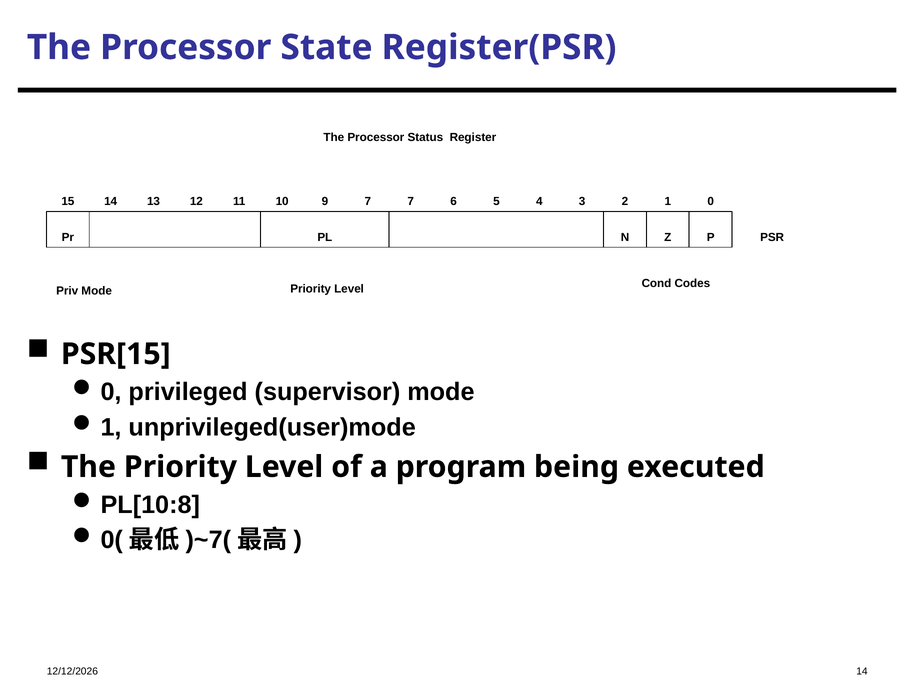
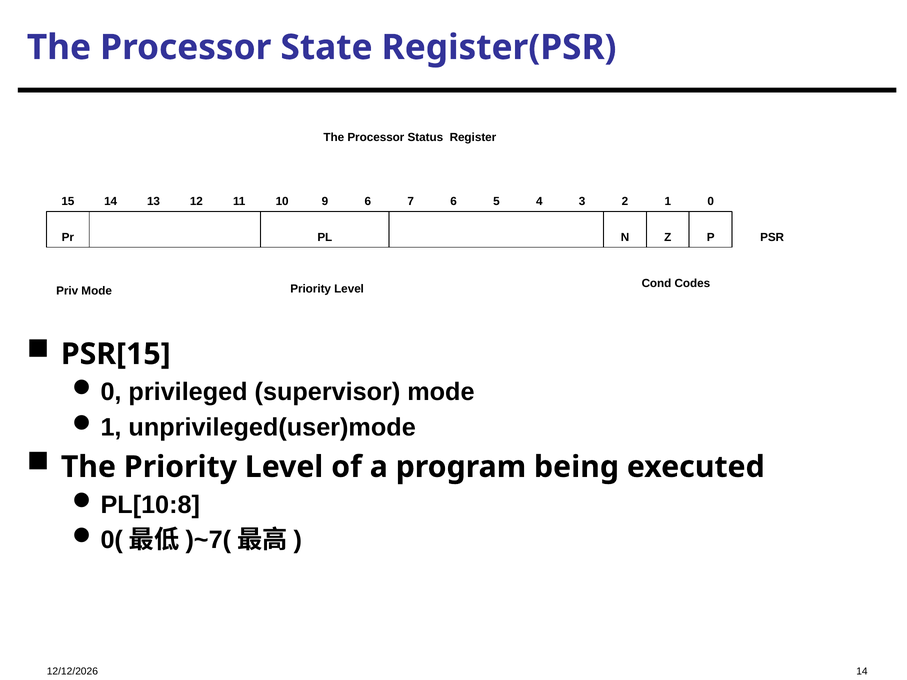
9 7: 7 -> 6 (368, 202)
